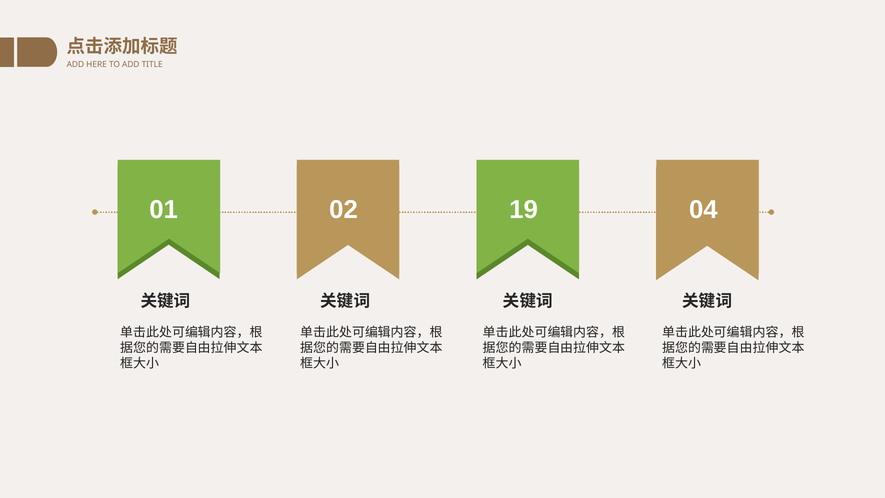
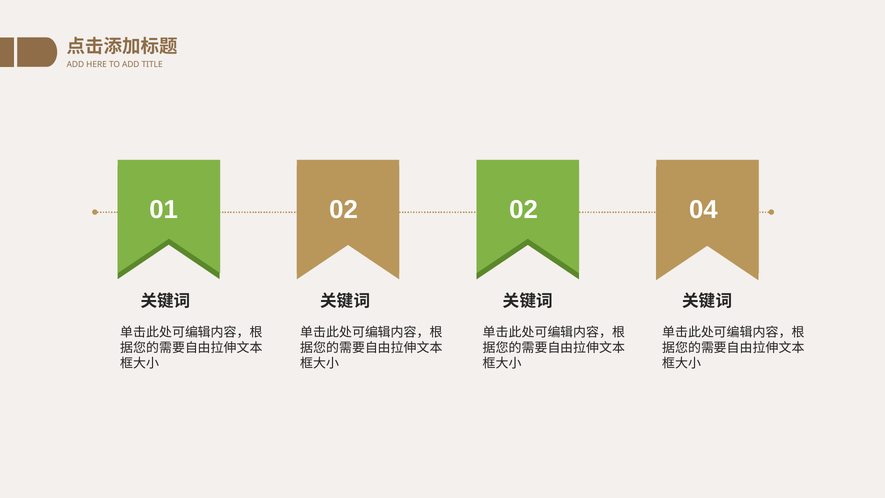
02 19: 19 -> 02 (524, 210)
